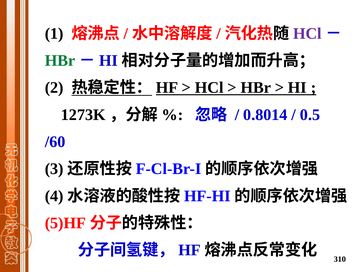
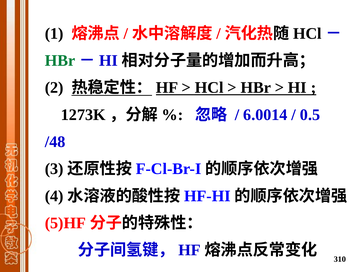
HCl colour: purple -> black (307, 33)
0.8014: 0.8014 -> 6.0014 (265, 115)
/60: /60 -> /48 (55, 142)
